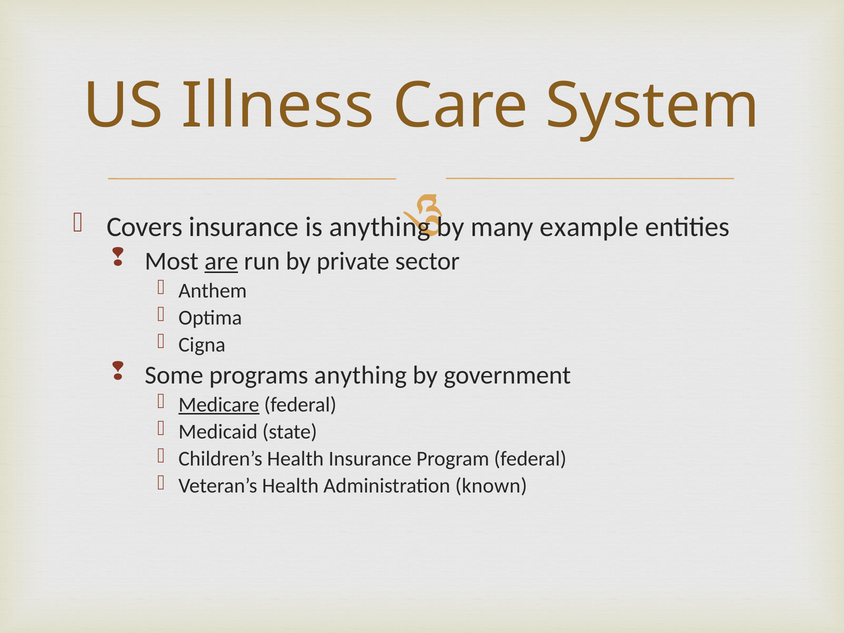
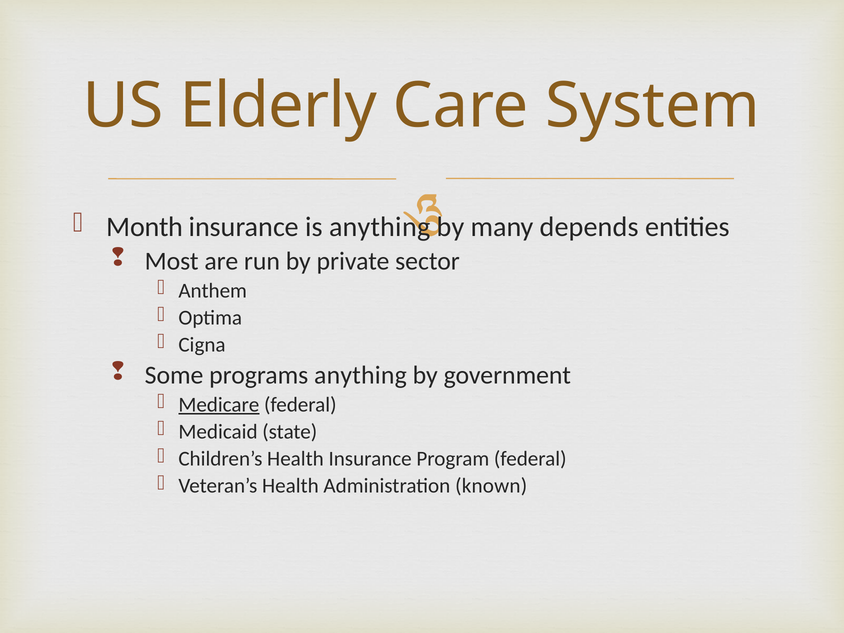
Illness: Illness -> Elderly (278, 106)
Covers: Covers -> Month (145, 227)
example: example -> depends (589, 227)
are underline: present -> none (221, 261)
